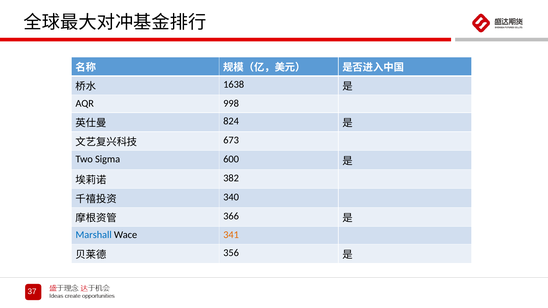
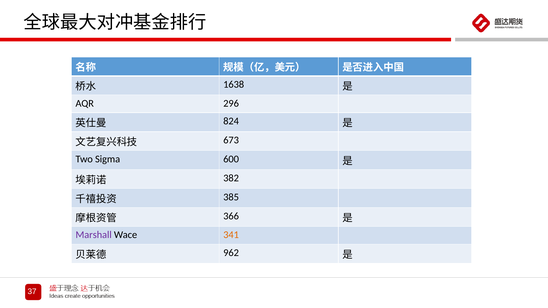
998: 998 -> 296 (231, 103)
340: 340 -> 385 (231, 197)
Marshall colour: blue -> purple (94, 235)
356: 356 -> 962 (231, 253)
